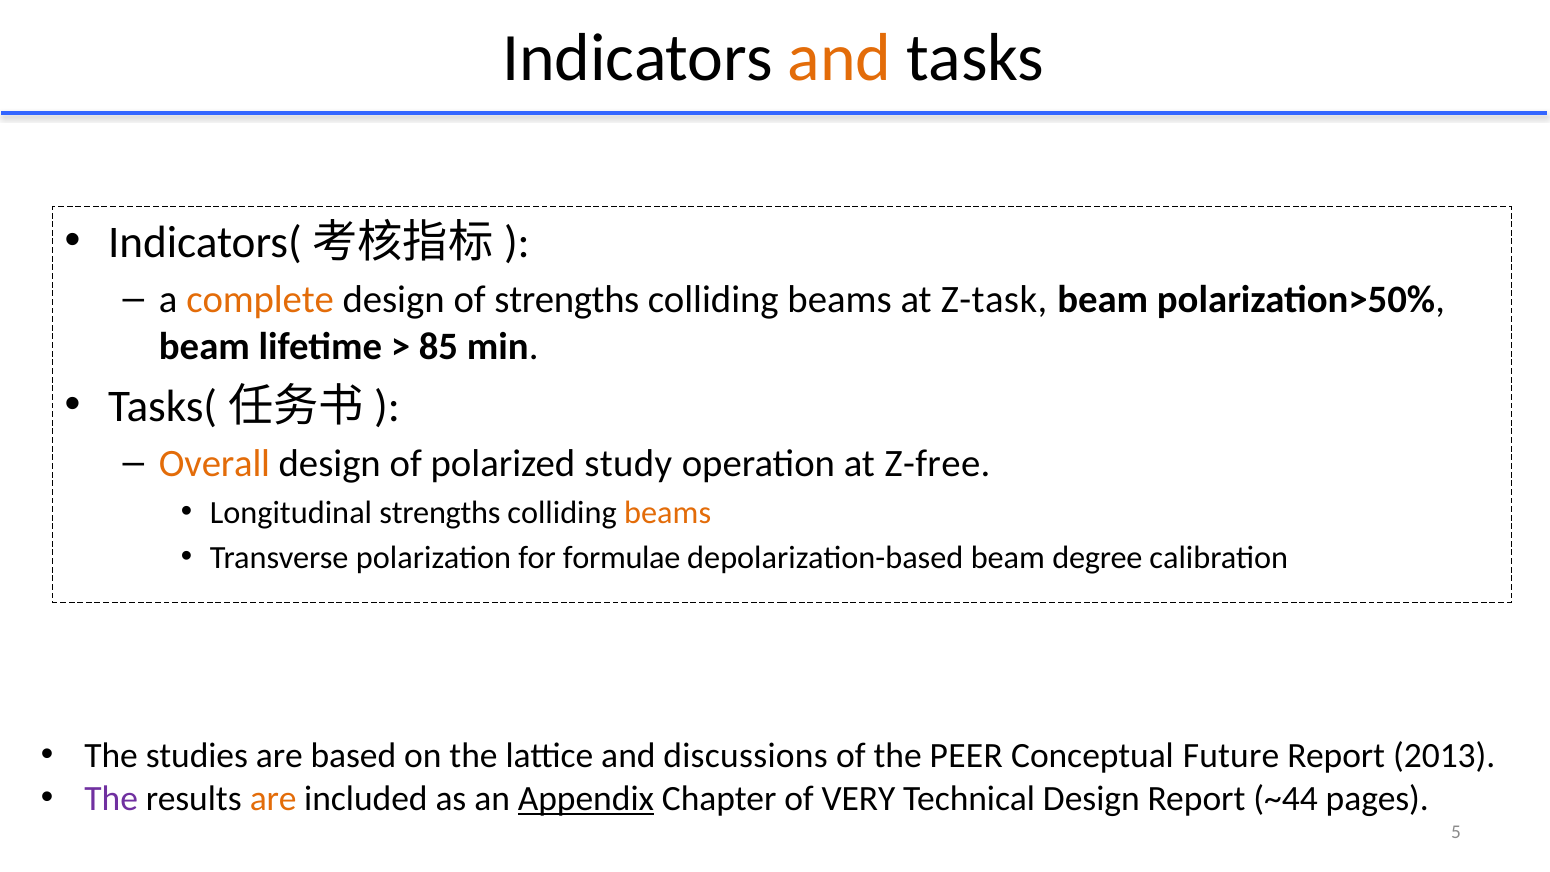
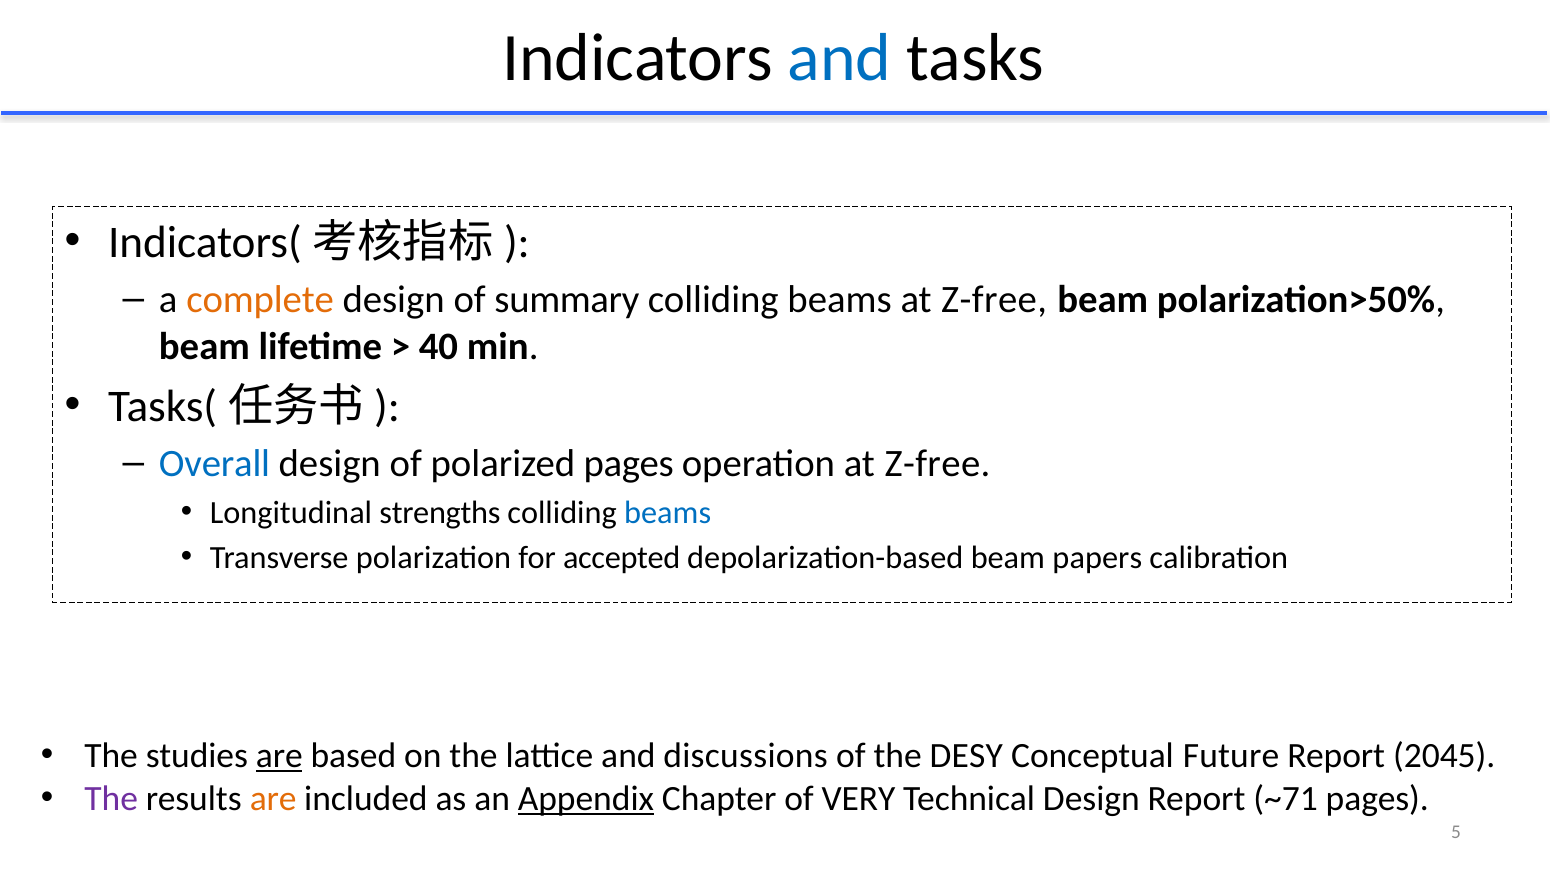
and colour: orange -> blue (840, 58)
of strengths: strengths -> summary (567, 300)
beams at Z-task: Z-task -> Z-free (994, 300)
85: 85 -> 40 (438, 347)
Overall colour: orange -> blue (215, 464)
polarized study: study -> pages (629, 464)
beams colour: orange -> blue (668, 513)
formulae: formulae -> accepted (622, 558)
degree: degree -> papers (1097, 558)
are underline: none -> present (279, 756)
PEER: PEER -> DESY (966, 756)
2013: 2013 -> 2045 (1444, 756)
~44: ~44 -> ~71 (1286, 799)
